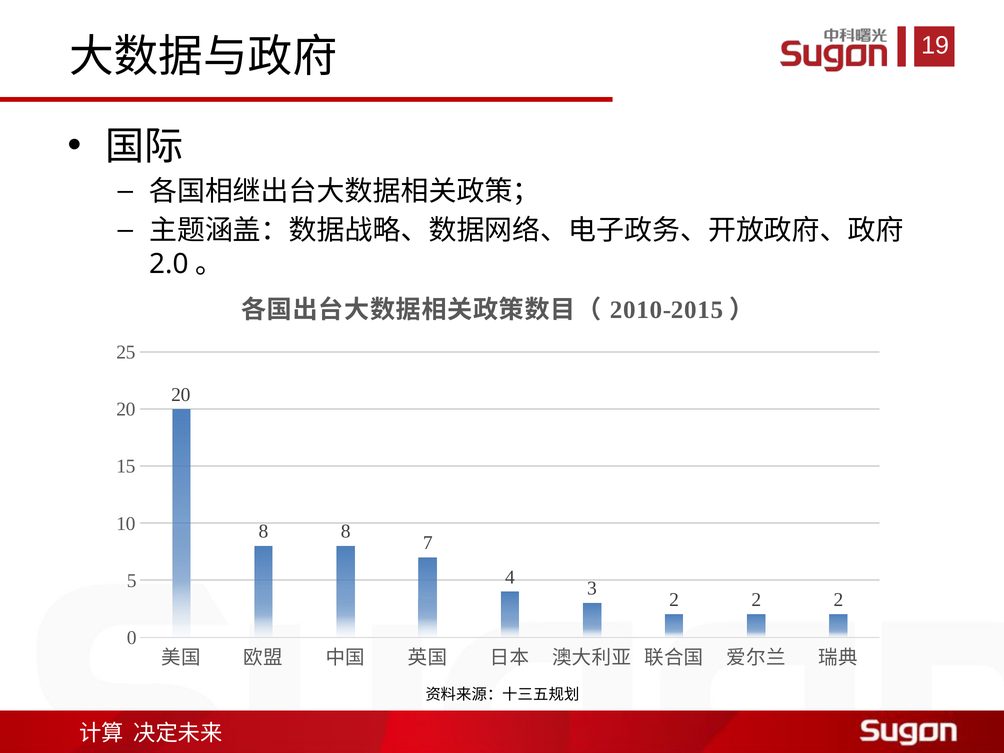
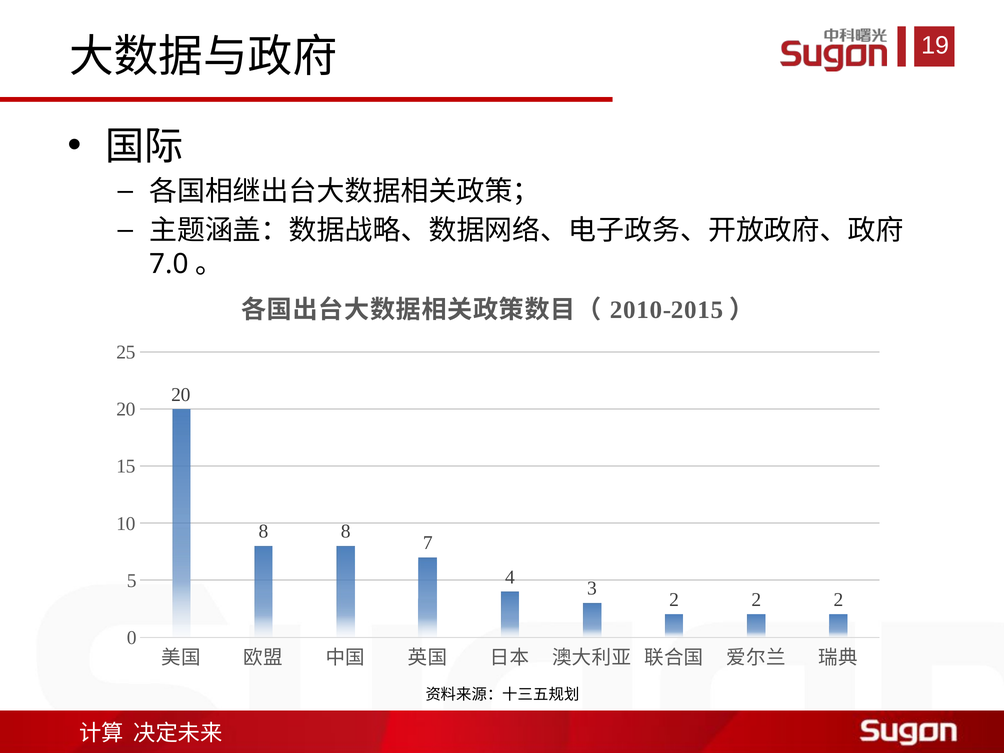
2.0: 2.0 -> 7.0 (169, 264)
